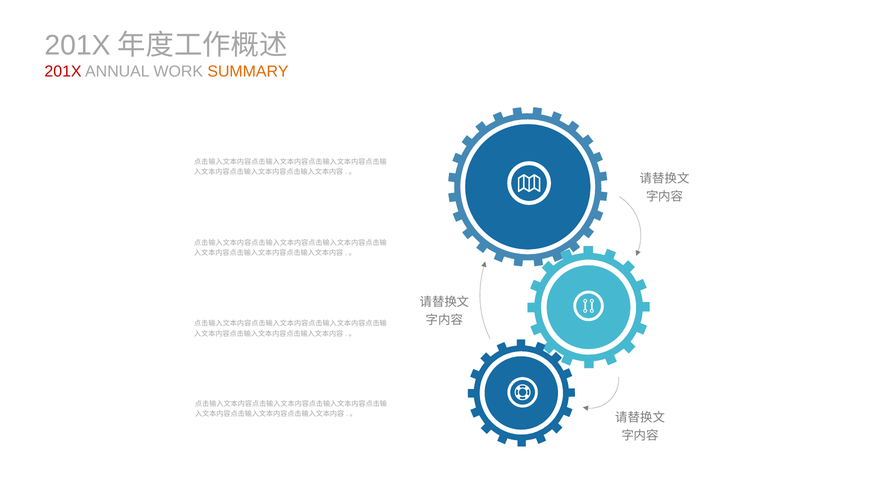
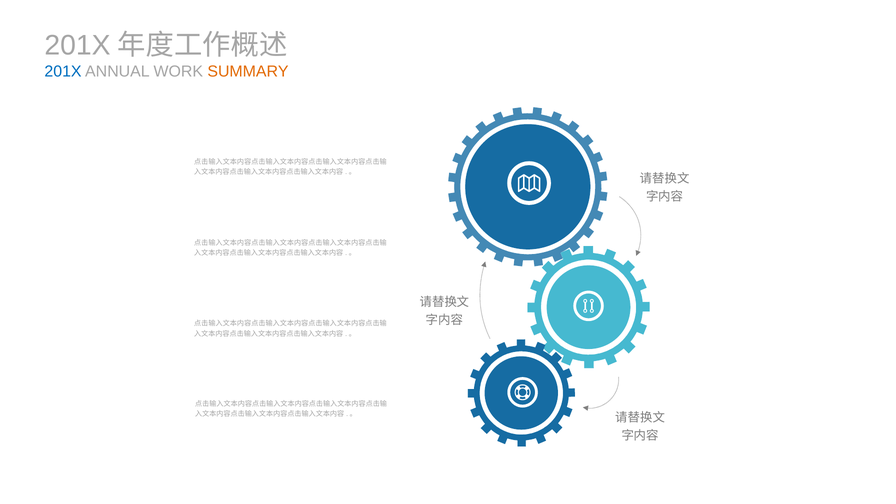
201X colour: red -> blue (63, 71)
